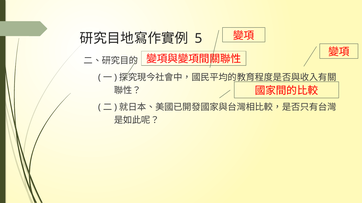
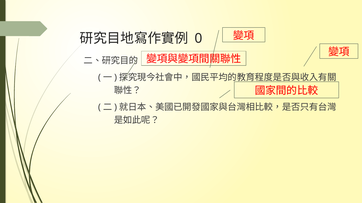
5: 5 -> 0 (198, 38)
